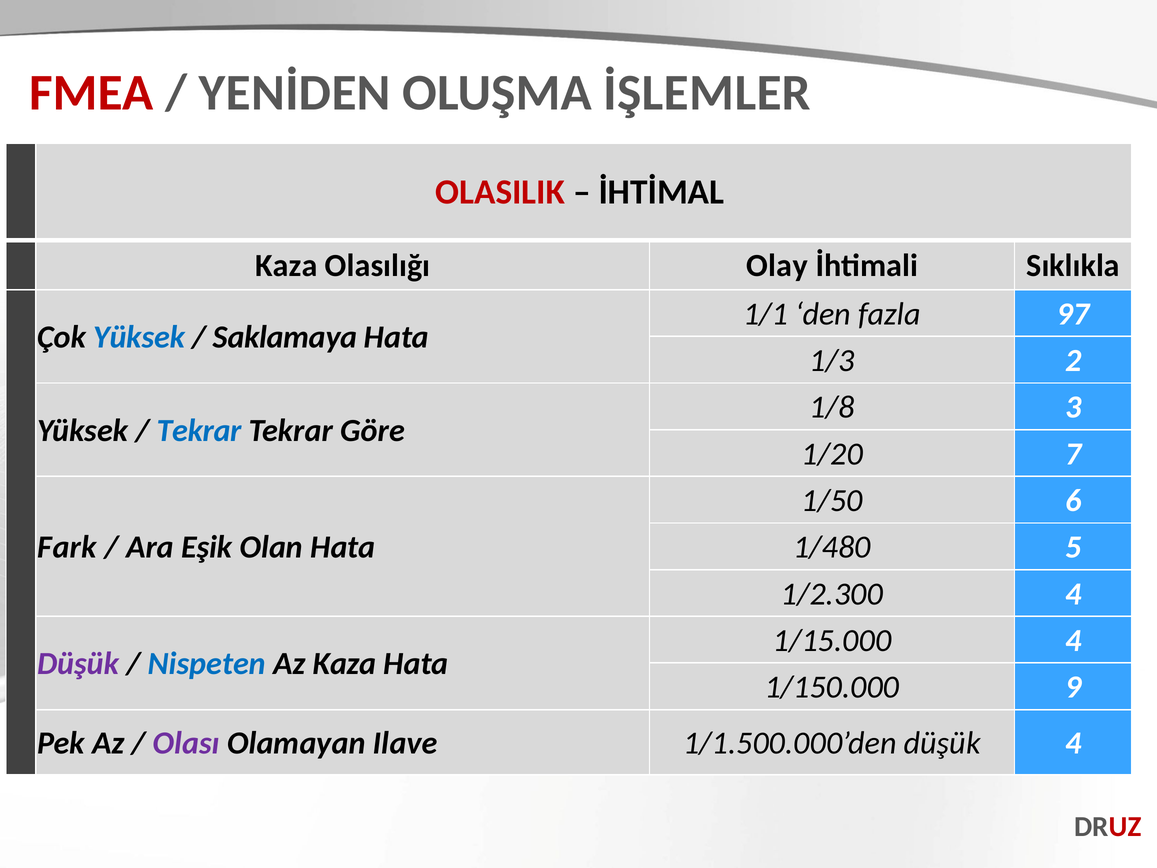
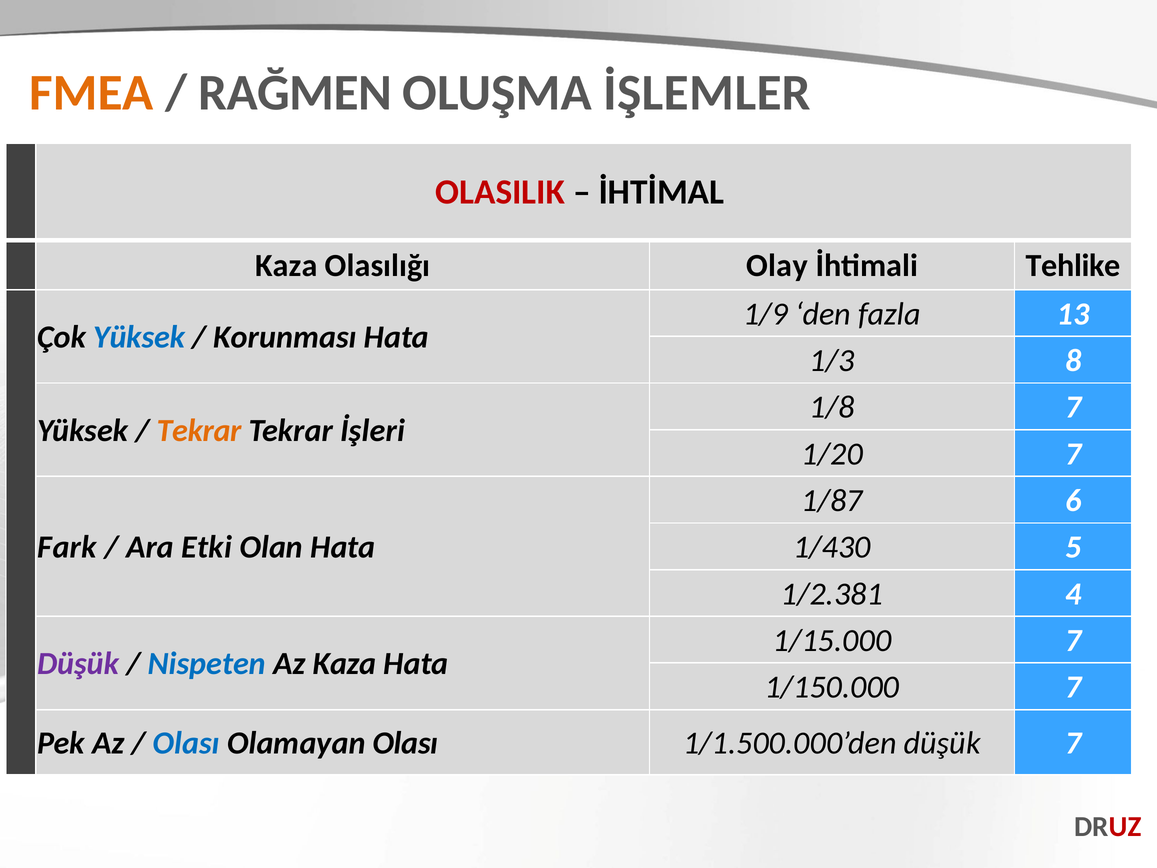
FMEA colour: red -> orange (91, 93)
YENİDEN: YENİDEN -> RAĞMEN (295, 93)
Sıklıkla: Sıklıkla -> Tehlike (1073, 266)
1/1: 1/1 -> 1/9 (766, 314)
97: 97 -> 13 (1073, 314)
Saklamaya: Saklamaya -> Korunması (285, 337)
2: 2 -> 8 (1073, 360)
1/8 3: 3 -> 7 (1073, 407)
Tekrar colour: blue -> orange (199, 430)
Göre: Göre -> İşleri (373, 430)
1/50: 1/50 -> 1/87 (832, 500)
Eşik: Eşik -> Etki (207, 547)
1/480: 1/480 -> 1/430 (832, 547)
1/2.300: 1/2.300 -> 1/2.381 (832, 594)
1/15.000 4: 4 -> 7 (1073, 640)
1/150.000 9: 9 -> 7 (1073, 687)
Olası colour: purple -> blue (186, 743)
Olamayan Ilave: Ilave -> Olası (406, 743)
düşük 4: 4 -> 7 (1073, 743)
